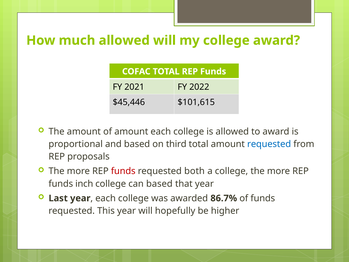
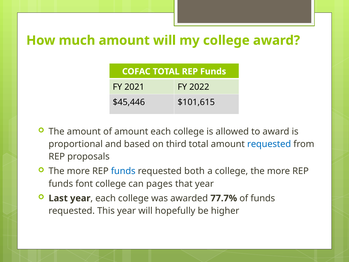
much allowed: allowed -> amount (124, 40)
funds colour: red -> blue (123, 171)
inch: inch -> font (84, 184)
can based: based -> pages (159, 184)
86.7%: 86.7% -> 77.7% (224, 198)
